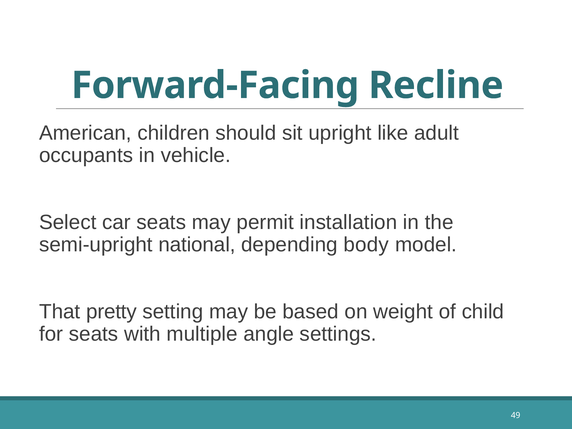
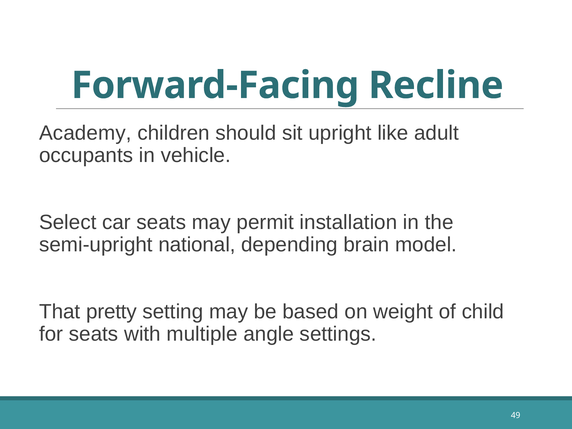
American: American -> Academy (85, 133)
body: body -> brain (366, 245)
